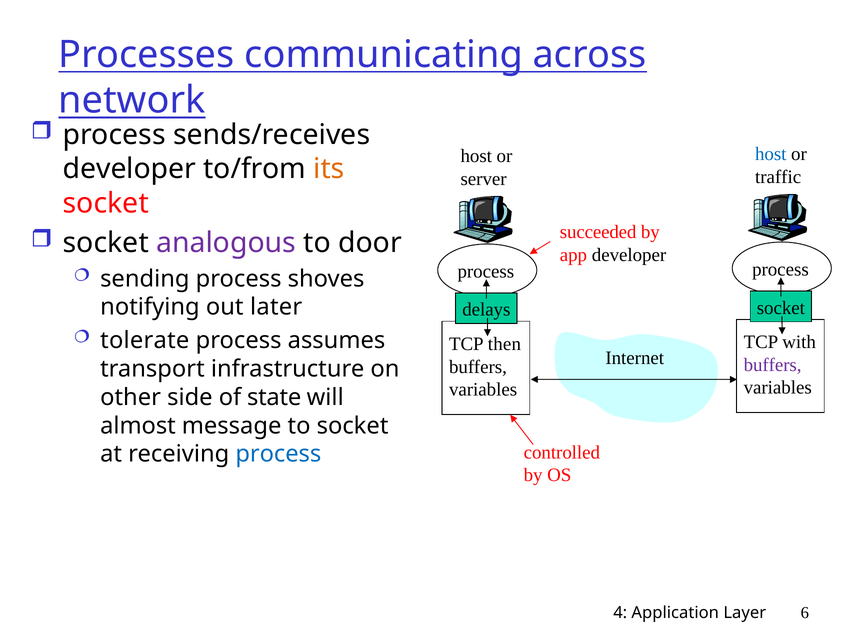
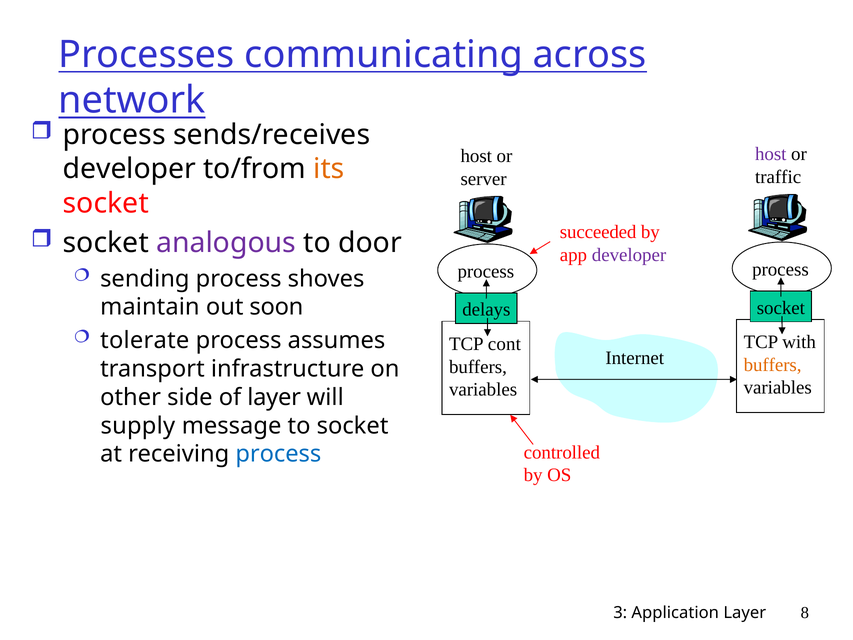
host colour: blue -> purple (771, 154)
developer colour: black -> purple (629, 255)
notifying: notifying -> maintain (150, 307)
later: later -> soon (276, 307)
then: then -> cont (504, 344)
buffers colour: purple -> orange (773, 365)
of state: state -> layer (274, 397)
almost: almost -> supply (138, 426)
4: 4 -> 3 (620, 612)
6: 6 -> 8 (805, 612)
